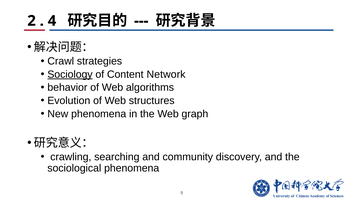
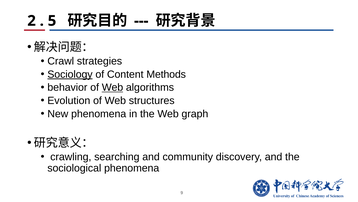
4: 4 -> 5 (52, 21)
Network: Network -> Methods (166, 74)
Web underline: none -> present (112, 87)
